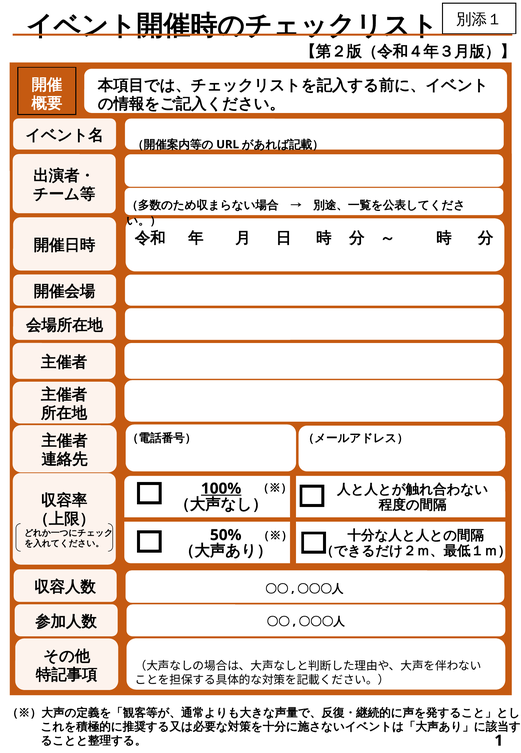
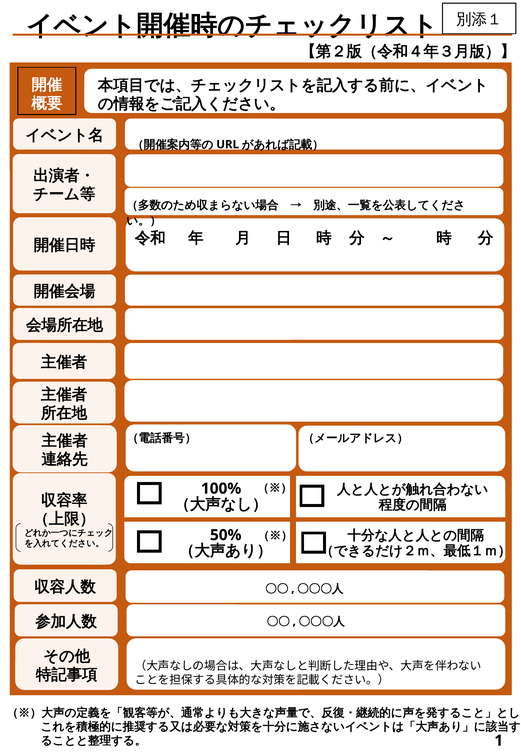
100% underline: present -> none (221, 488)
